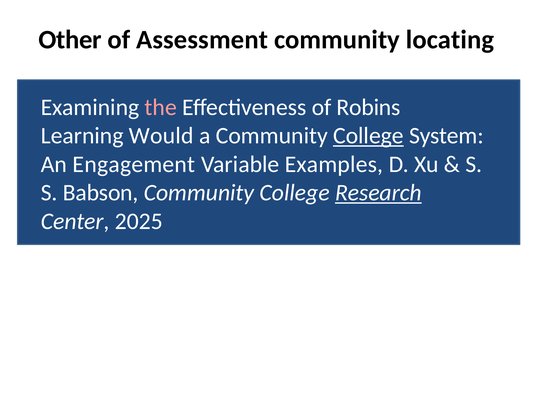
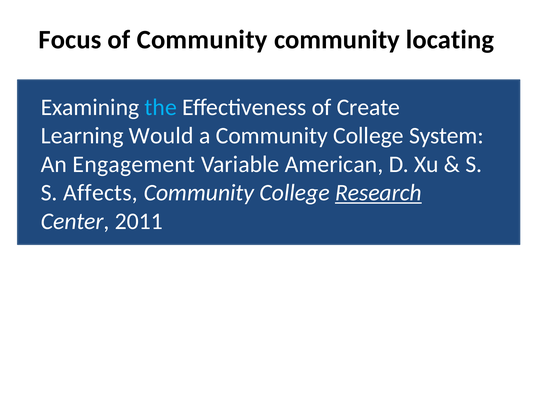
Other: Other -> Focus (70, 40)
of Assessment: Assessment -> Community (202, 40)
the colour: pink -> light blue (161, 107)
Robins: Robins -> Create (368, 107)
College underline: present -> none (368, 136)
Examples: Examples -> American (334, 164)
Babson: Babson -> Affects (100, 193)
2025: 2025 -> 2011 (139, 221)
